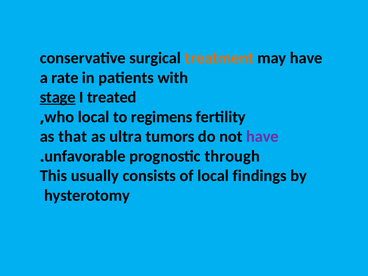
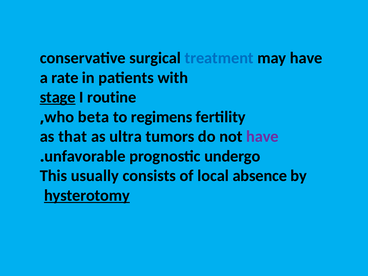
treatment colour: orange -> blue (219, 58)
treated: treated -> routine (112, 97)
who local: local -> beta (94, 117)
through: through -> undergo (232, 156)
findings: findings -> absence (260, 176)
hysterotomy underline: none -> present (87, 195)
